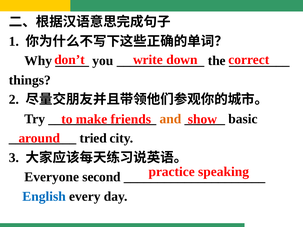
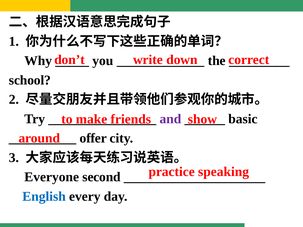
things: things -> school (30, 80)
and colour: orange -> purple (170, 119)
tried: tried -> offer (93, 138)
